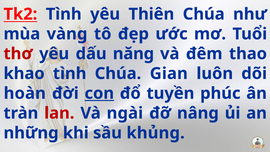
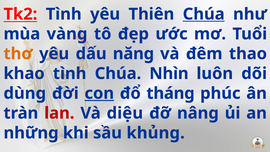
Chúa underline: none -> present (204, 14)
thơ colour: red -> orange (18, 54)
Gian: Gian -> Nhìn (169, 73)
hoàn: hoàn -> dùng (25, 93)
tuyền: tuyền -> tháng (171, 93)
ngài: ngài -> diệu (125, 113)
